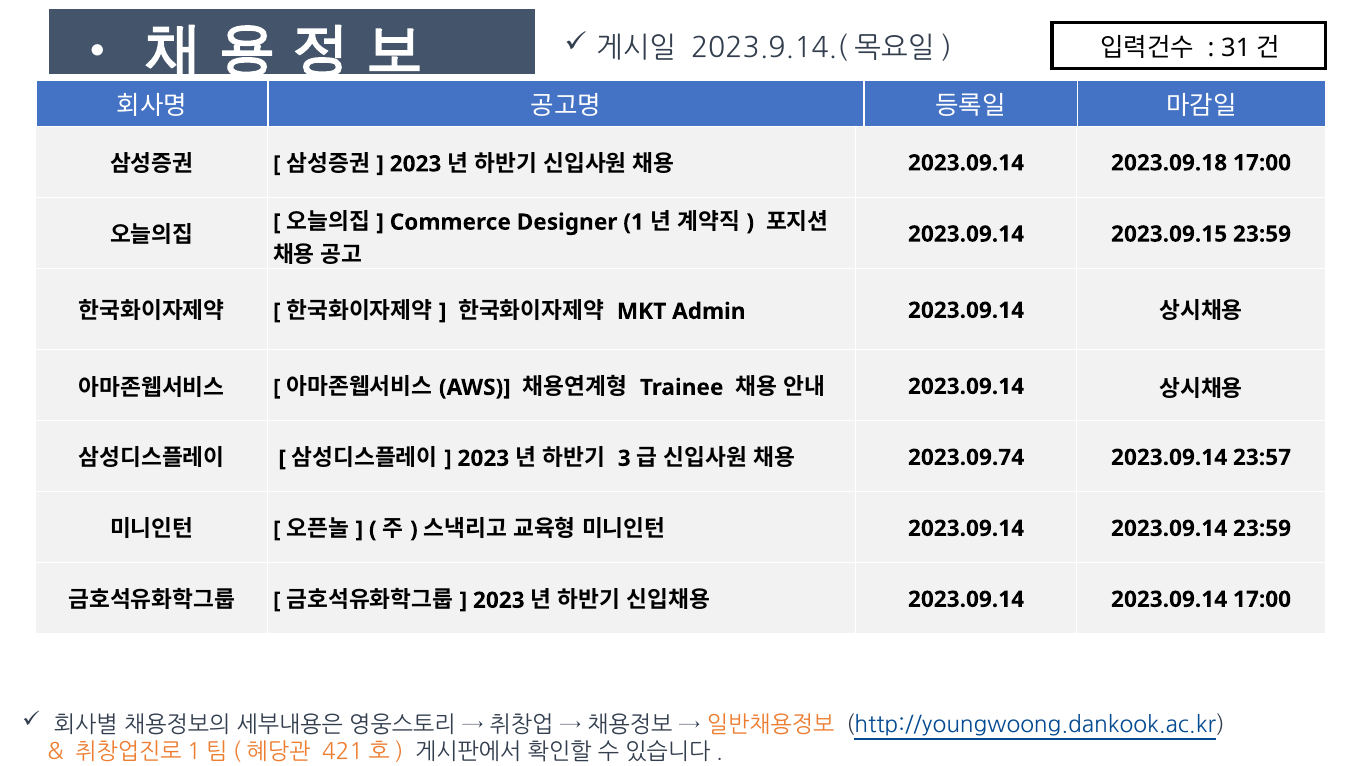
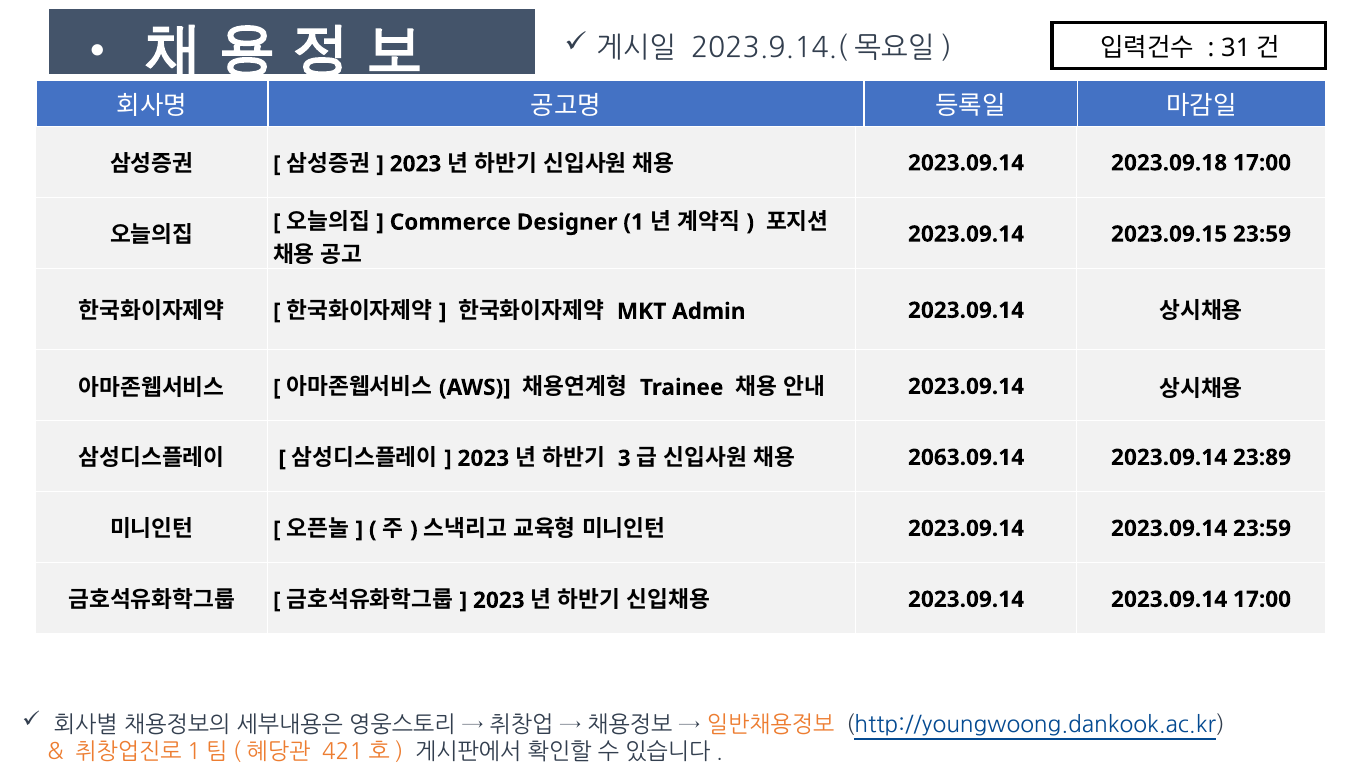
2023.09.74: 2023.09.74 -> 2063.09.14 (966, 458)
23:57: 23:57 -> 23:89 (1262, 458)
